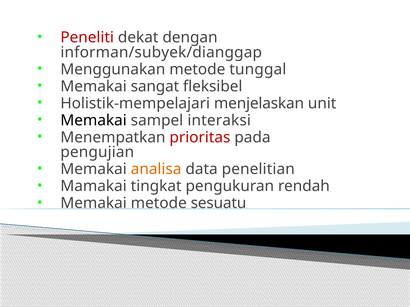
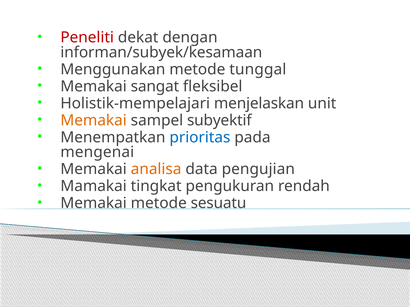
informan/subyek/dianggap: informan/subyek/dianggap -> informan/subyek/kesamaan (161, 52)
Memakai colour: black -> orange (94, 121)
interaksi: interaksi -> subyektif (219, 121)
prioritas colour: red -> blue (200, 138)
pengujian: pengujian -> mengenai (97, 152)
penelitian: penelitian -> pengujian (258, 169)
